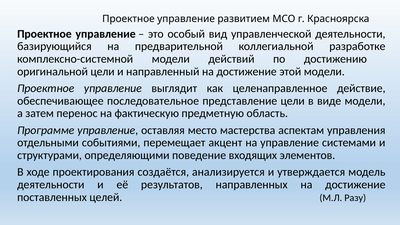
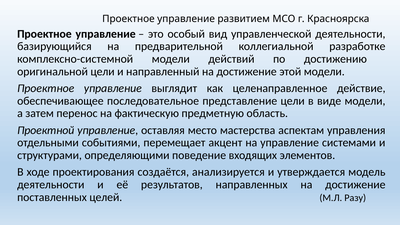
Программе: Программе -> Проектной (46, 130)
